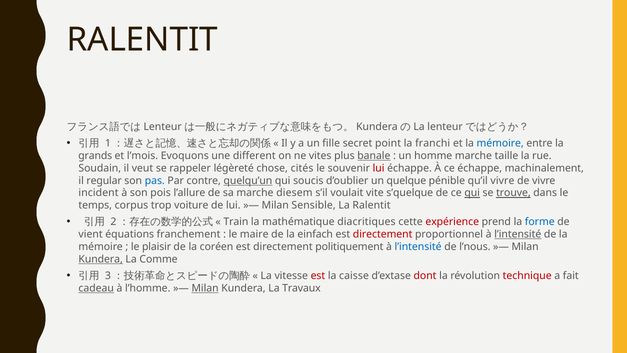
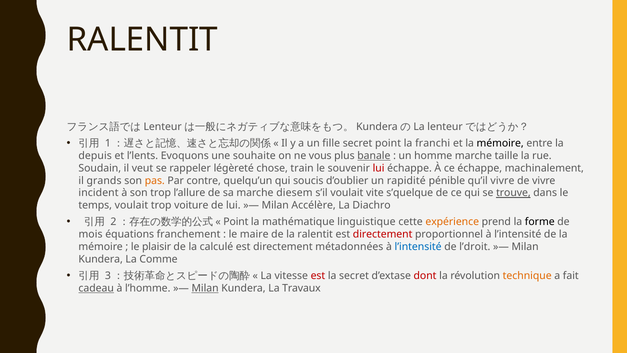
mémoire colour: blue -> black (500, 143)
grands: grands -> depuis (95, 156)
l’mois: l’mois -> l’lents (143, 156)
different: different -> souhaite (254, 156)
vites: vites -> vous (320, 156)
cités: cités -> train (302, 168)
regular: regular -> grands (104, 180)
pas colour: blue -> orange (155, 180)
quelqu’un underline: present -> none (248, 180)
quelque: quelque -> rapidité (406, 180)
son pois: pois -> trop (161, 193)
qui underline: present -> none (472, 193)
temps corpus: corpus -> voulait (131, 205)
Sensible: Sensible -> Accélère (314, 205)
La Ralentit: Ralentit -> Diachro (372, 205)
Train: Train -> Point (236, 222)
diacritiques: diacritiques -> linguistique (366, 222)
expérience colour: red -> orange (452, 222)
forme colour: blue -> black (540, 222)
vient: vient -> mois (91, 234)
la einfach: einfach -> ralentit (315, 234)
l’intensité underline: present -> none (518, 234)
coréen: coréen -> calculé (216, 247)
politiquement: politiquement -> métadonnées (349, 247)
l’nous: l’nous -> l’droit (475, 247)
Kundera underline: present -> none (101, 259)
la caisse: caisse -> secret (354, 276)
technique colour: red -> orange (527, 276)
